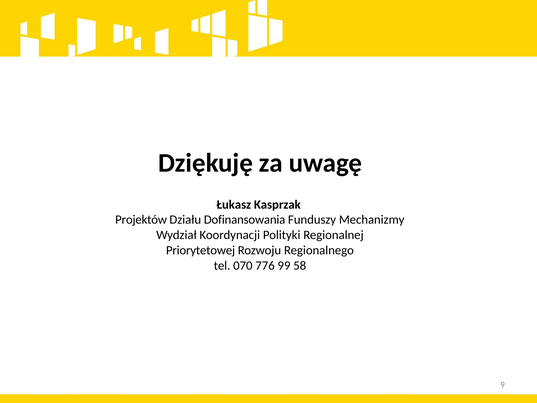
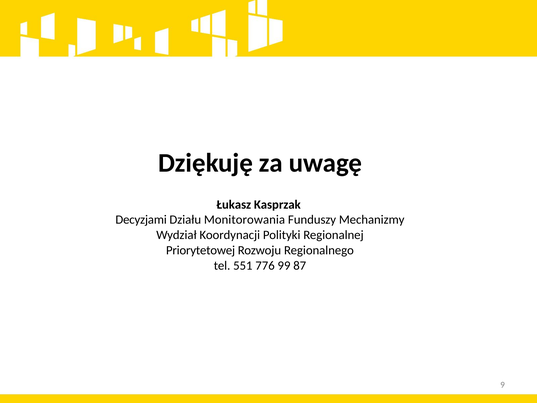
Projektów: Projektów -> Decyzjami (141, 220)
Dofinansowania: Dofinansowania -> Monitorowania (244, 220)
070: 070 -> 551 (243, 265)
58: 58 -> 87 (300, 265)
